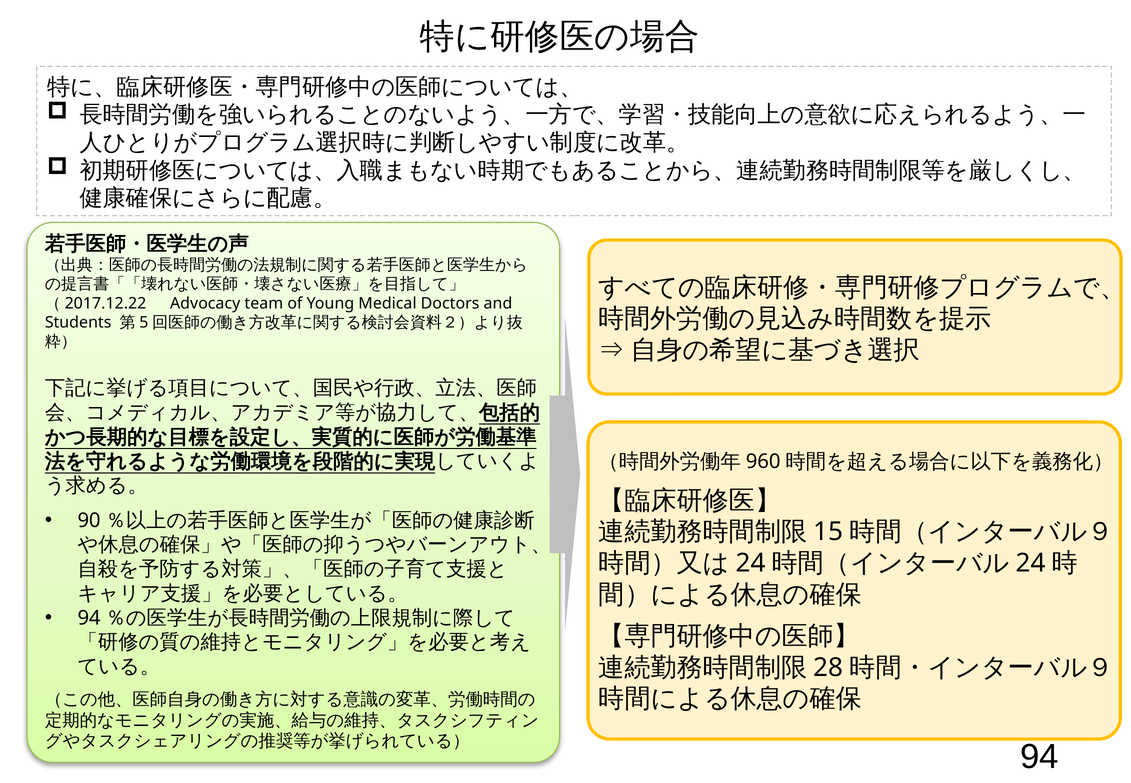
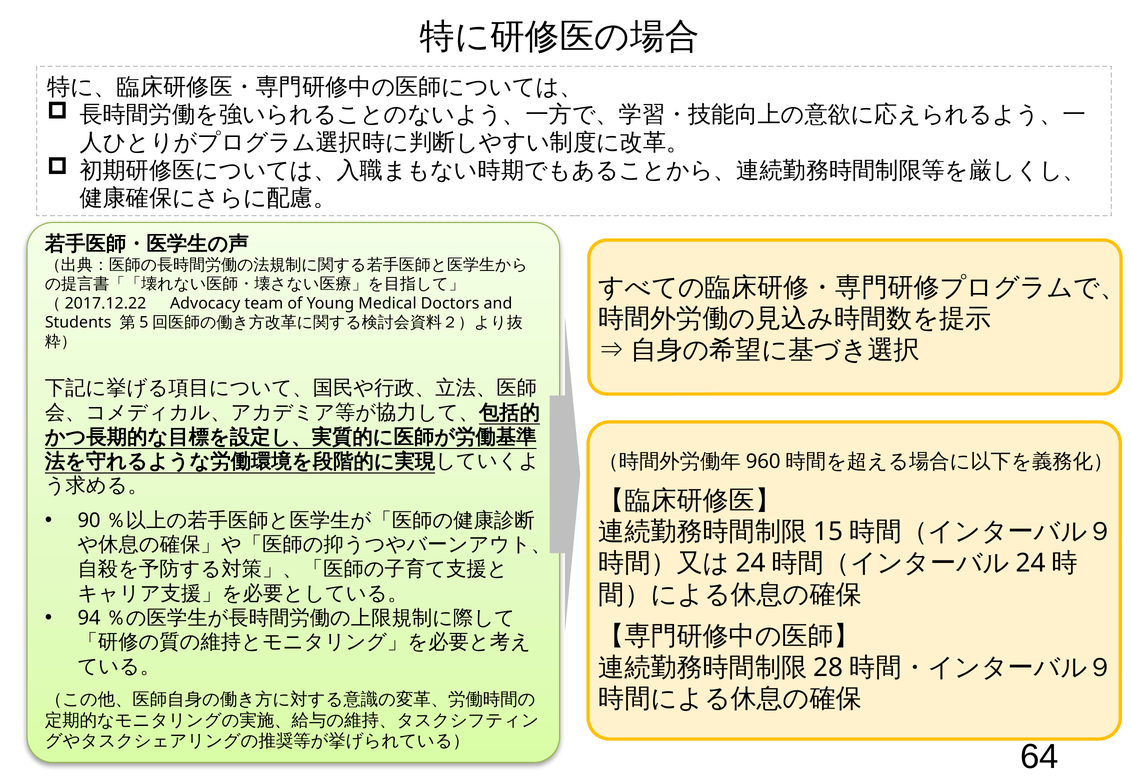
94: 94 -> 64 (1039, 757)
